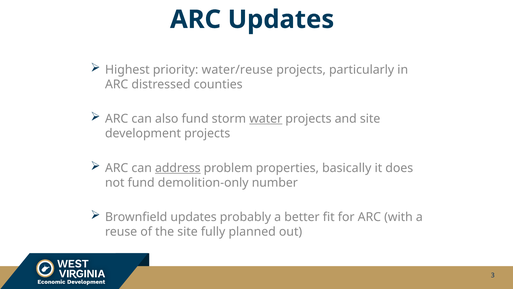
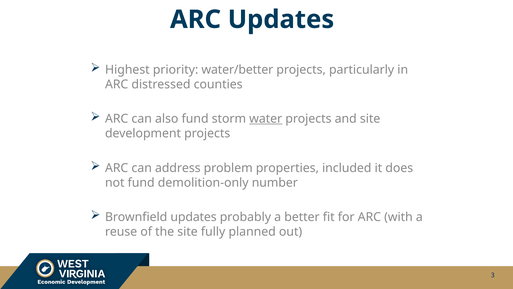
water/reuse: water/reuse -> water/better (237, 70)
address underline: present -> none (178, 168)
basically: basically -> included (347, 168)
